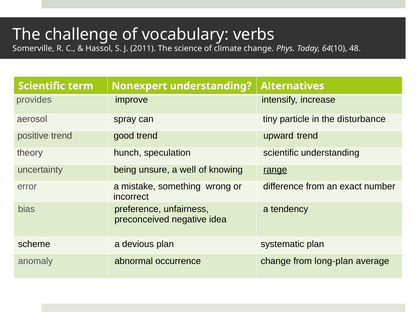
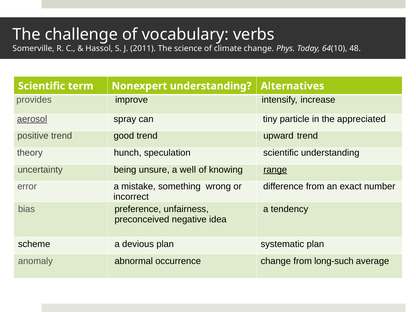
aerosol underline: none -> present (32, 119)
disturbance: disturbance -> appreciated (361, 119)
long-plan: long-plan -> long-such (334, 261)
